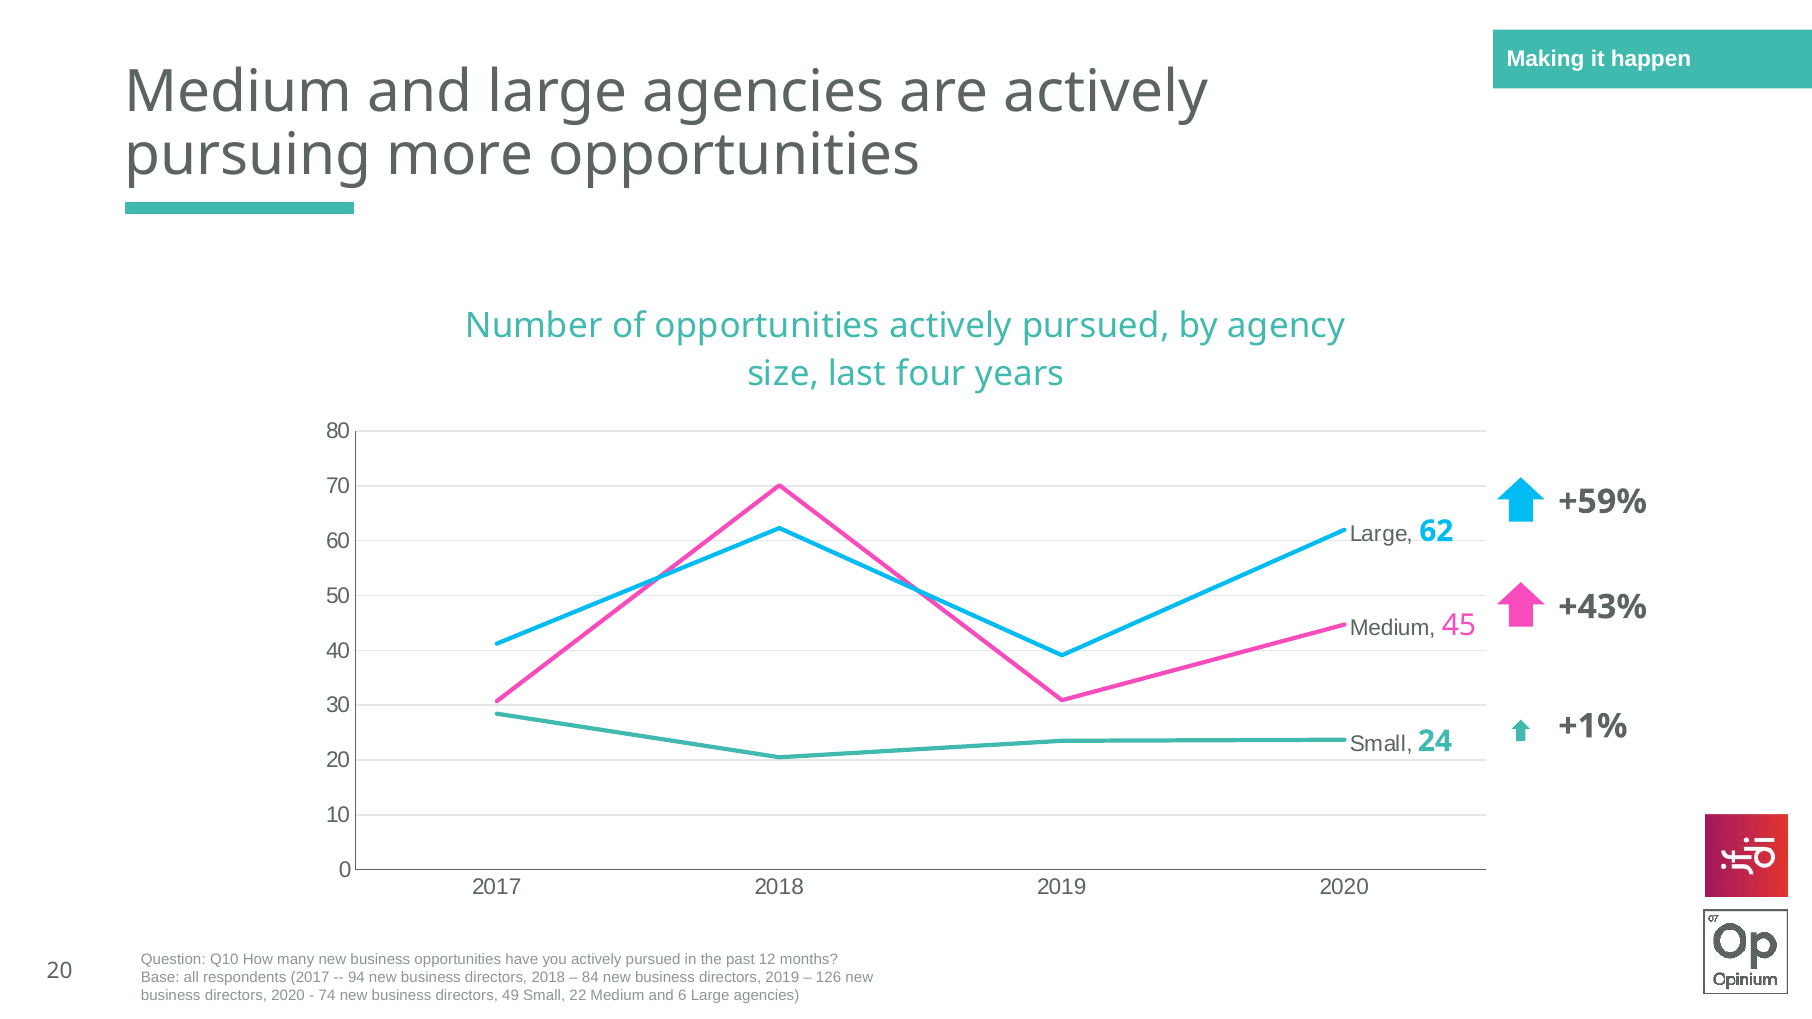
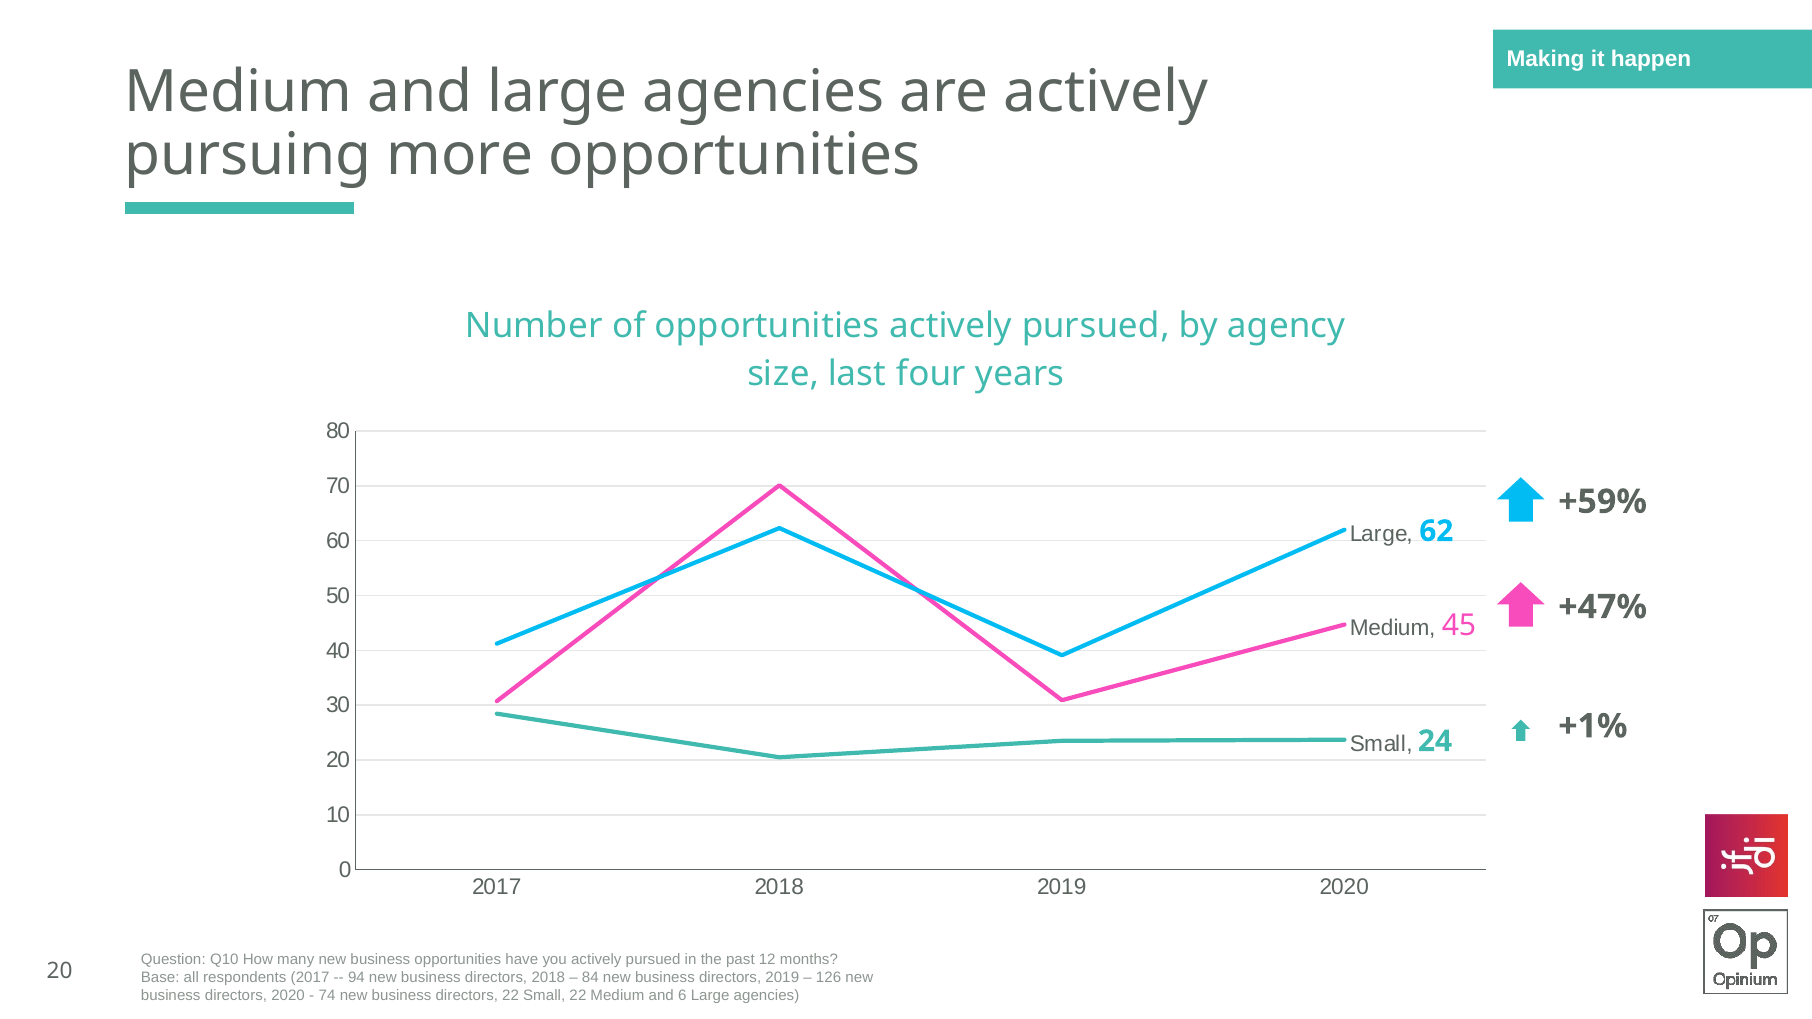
+43%: +43% -> +47% (1603, 607)
directors 49: 49 -> 22 (511, 996)
